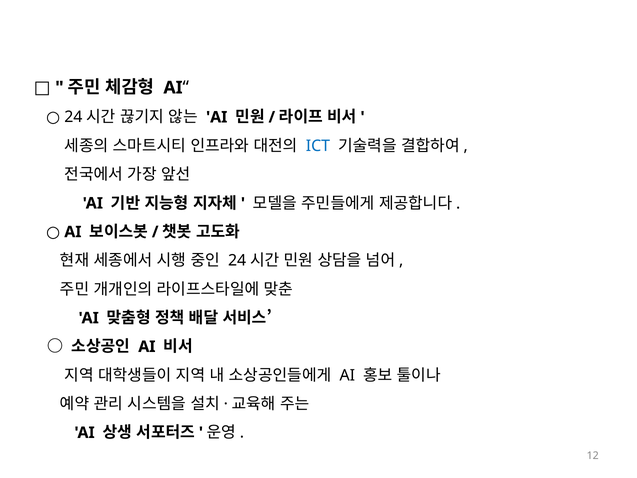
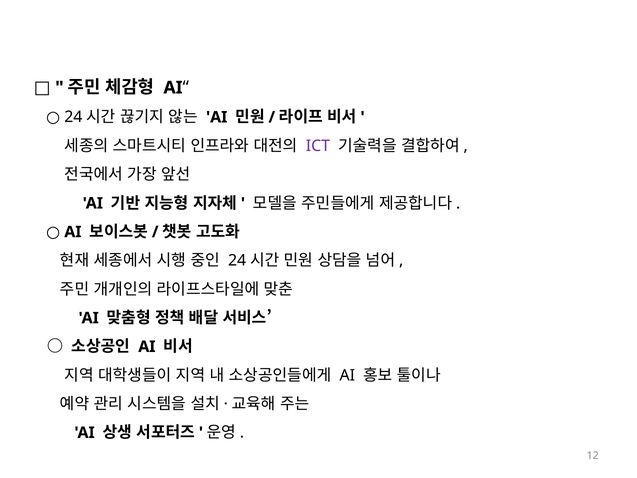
ICT colour: blue -> purple (318, 146)
